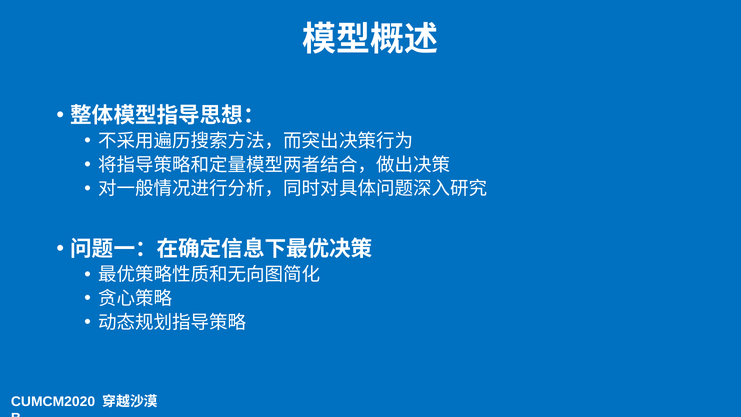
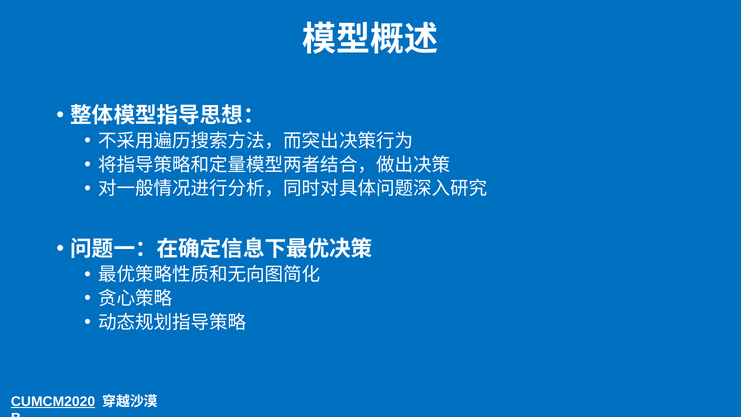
CUMCM2020 underline: none -> present (53, 401)
